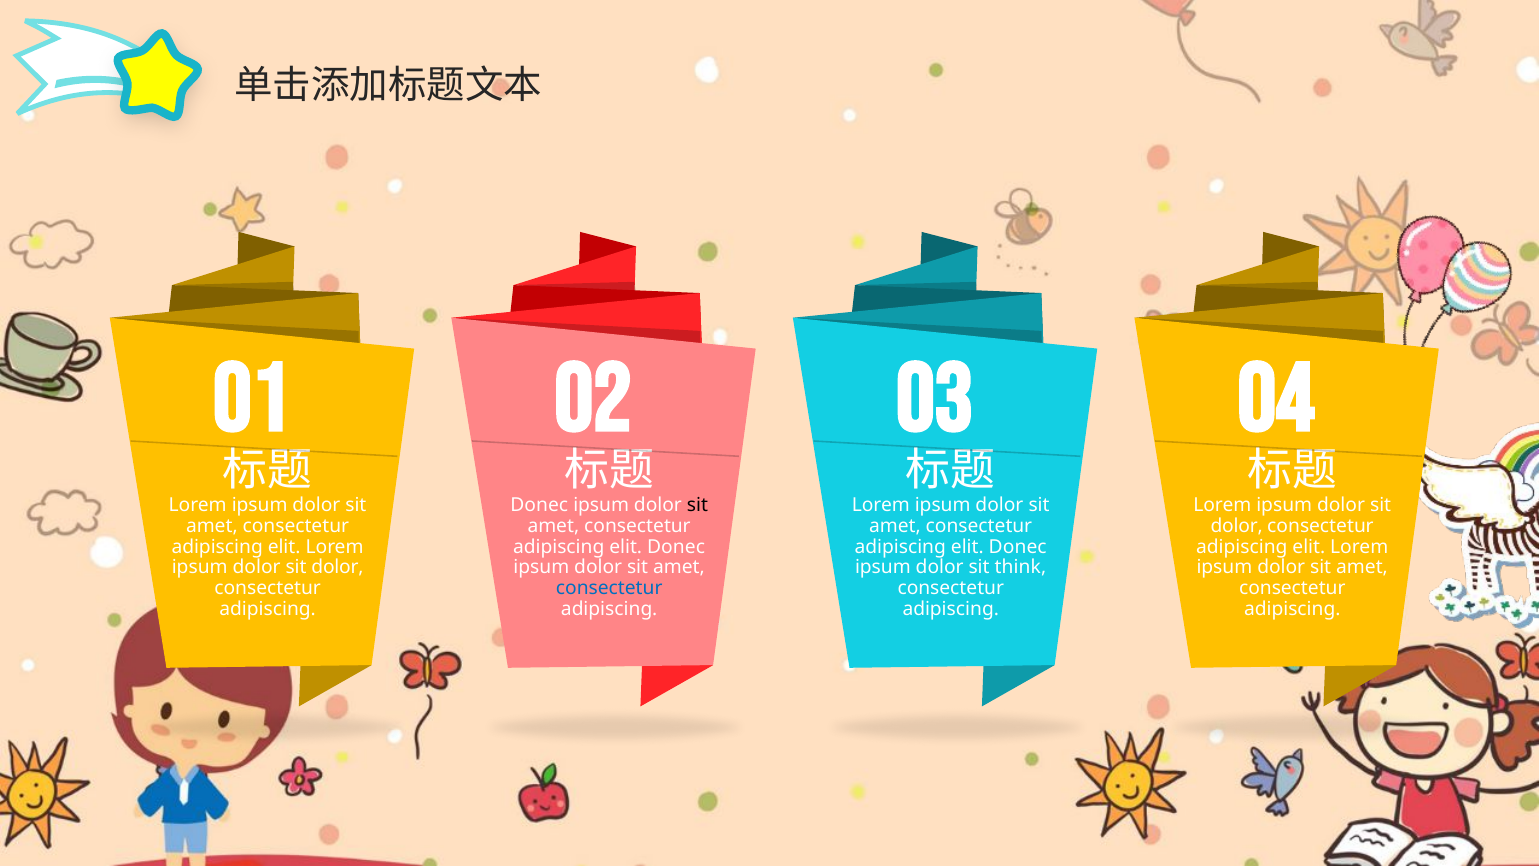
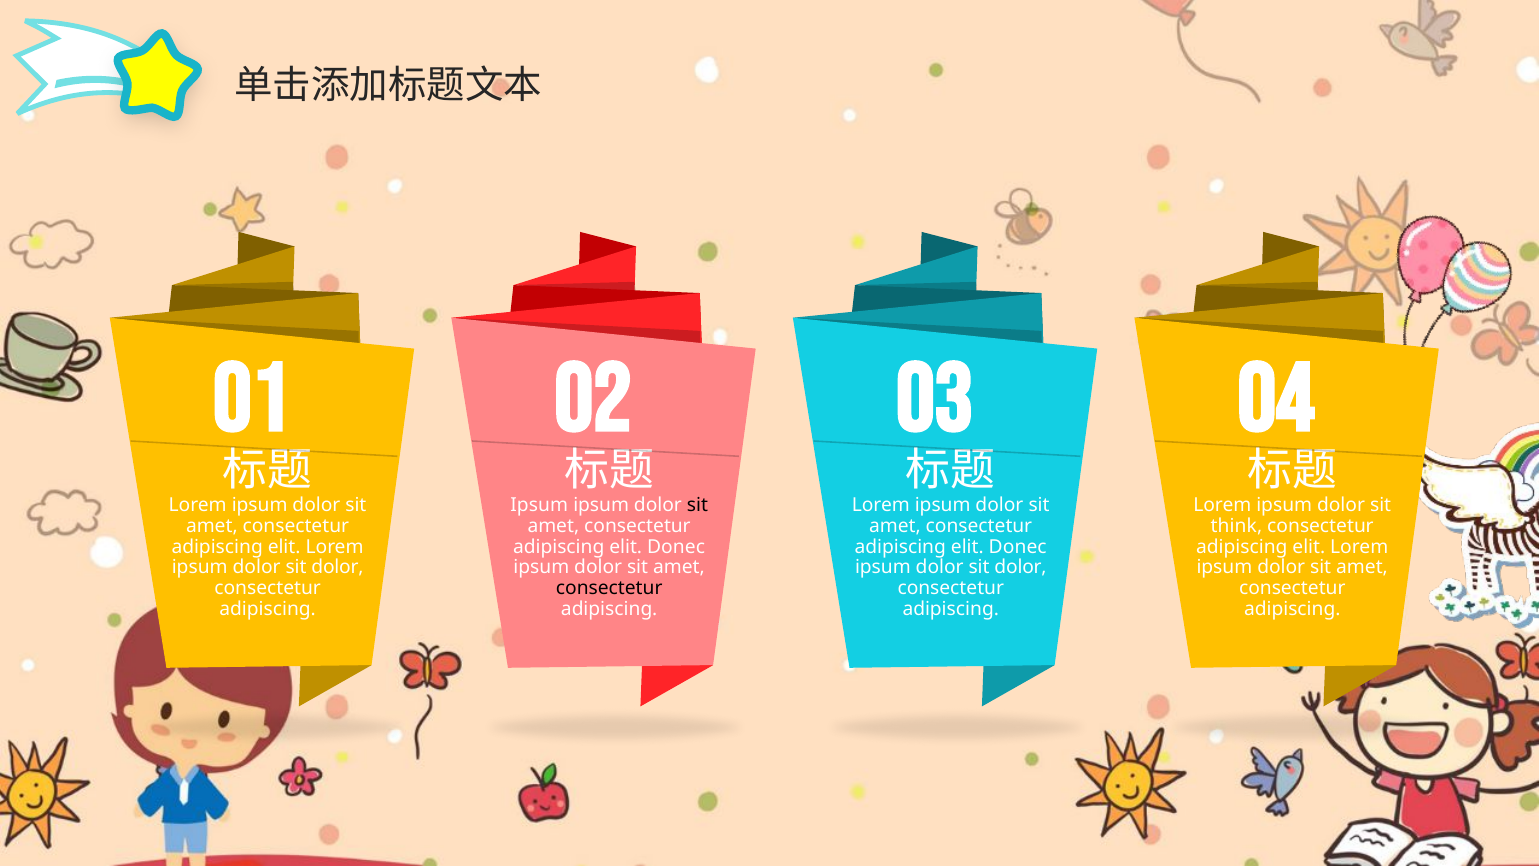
Donec: Donec -> Ipsum (539, 505)
dolor: dolor -> think (1236, 526)
think: think -> dolor (1021, 567)
consectetur colour: blue -> black (609, 588)
